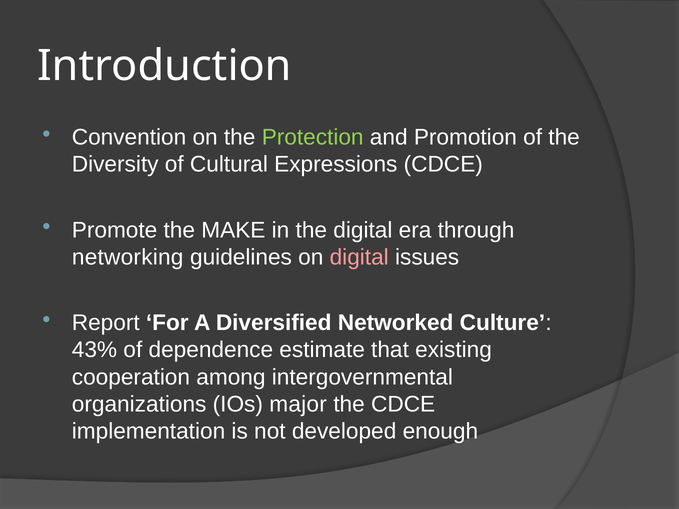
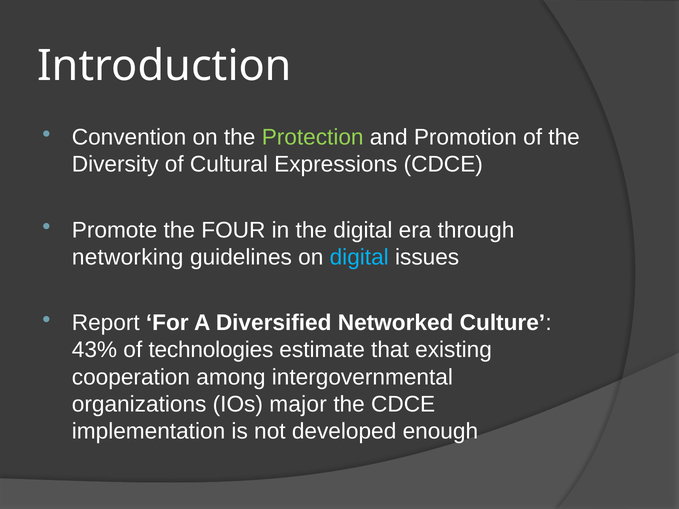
MAKE: MAKE -> FOUR (233, 230)
digital colour: pink -> light blue (359, 257)
dependence: dependence -> technologies (211, 350)
